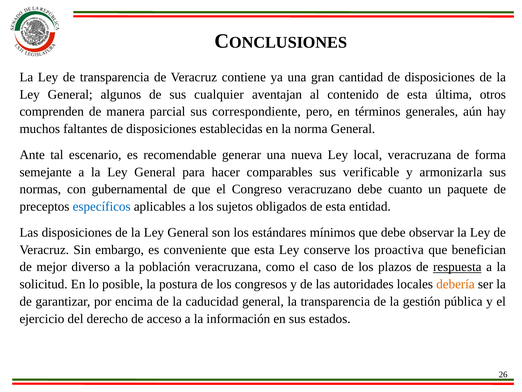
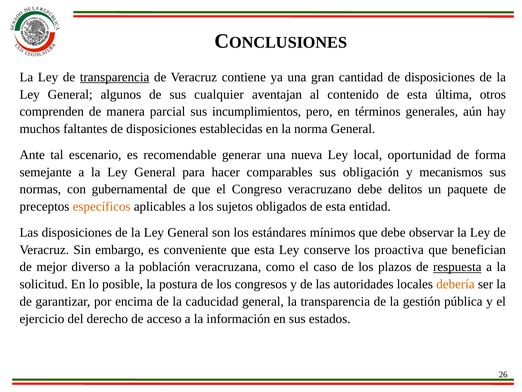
transparencia underline: none -> present (115, 77)
correspondiente: correspondiente -> incumplimientos (257, 111)
local veracruzana: veracruzana -> oportunidad (420, 155)
verificable: verificable -> obligación (371, 172)
armonizarla: armonizarla -> mecanismos (451, 172)
cuanto: cuanto -> delitos (405, 189)
específicos colour: blue -> orange (102, 206)
